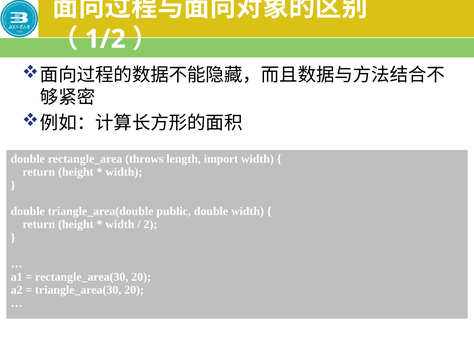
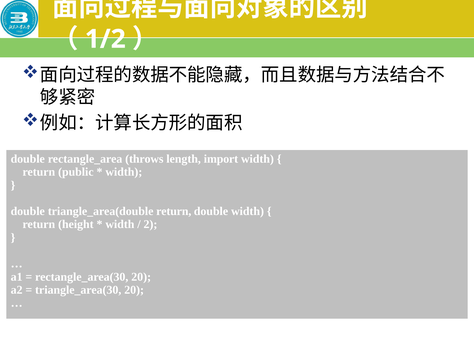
height: height -> public (76, 172)
public: public -> return (174, 212)
